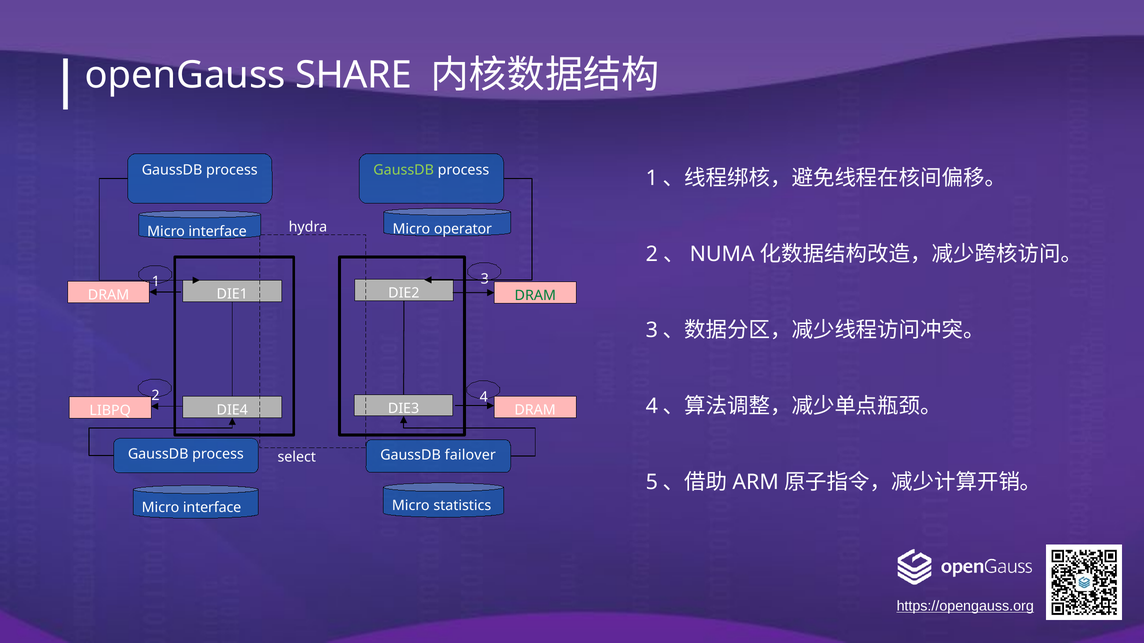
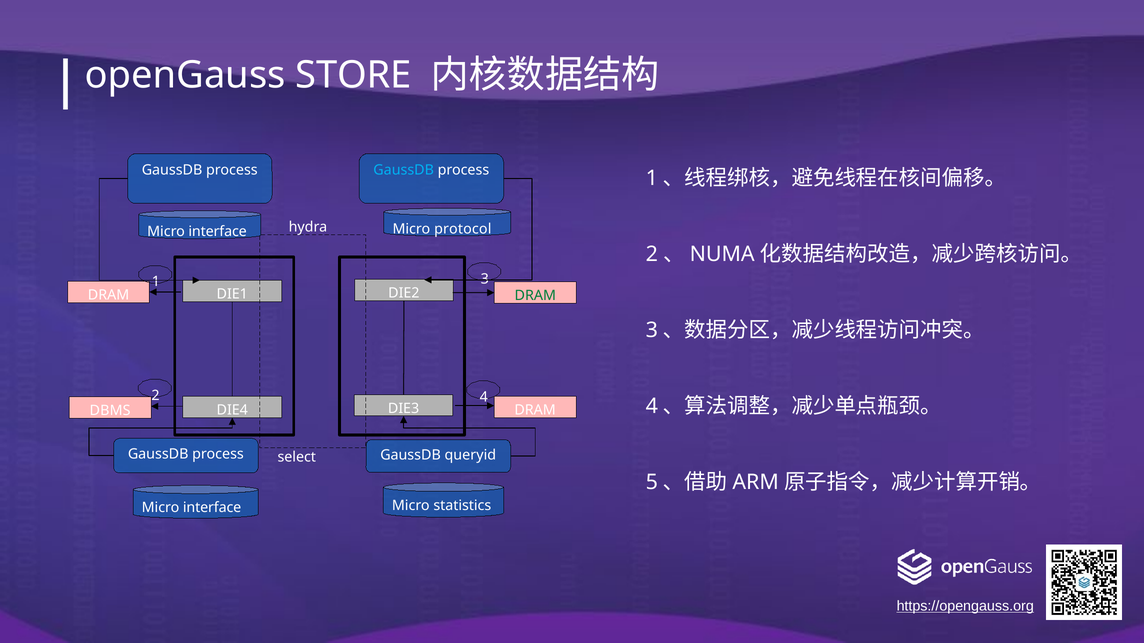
SHARE: SHARE -> STORE (353, 75)
GaussDB colour: light green -> light blue (404, 170)
operator: operator -> protocol (463, 229)
LIBPQ: LIBPQ -> DBMS (110, 411)
failover: failover -> queryid (470, 455)
